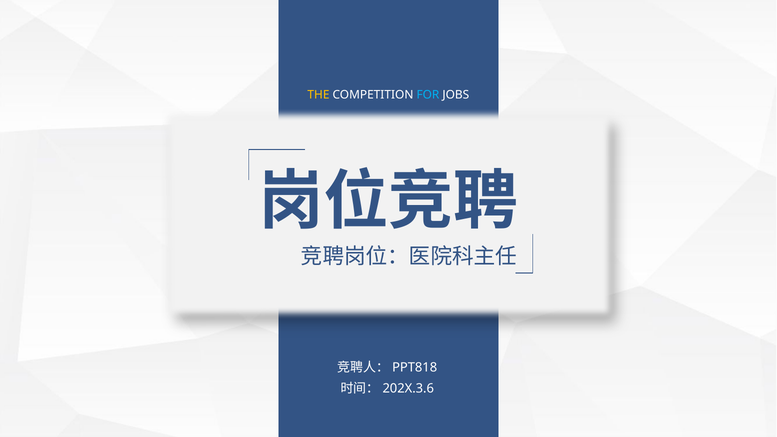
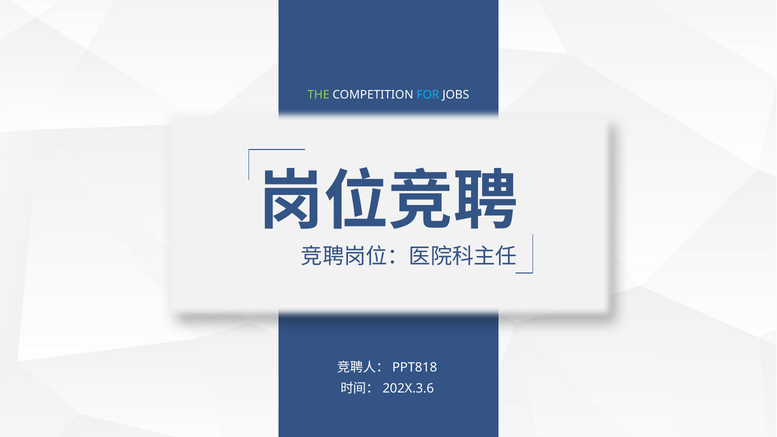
THE colour: yellow -> light green (318, 95)
